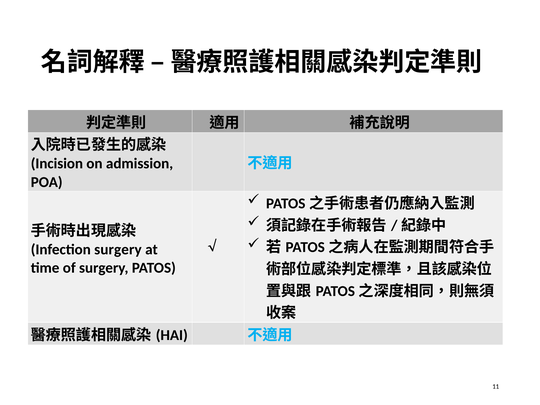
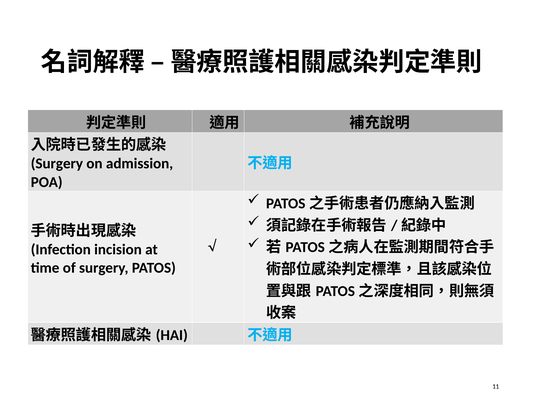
Incision: Incision -> Surgery (57, 164)
Infection surgery: surgery -> incision (118, 249)
